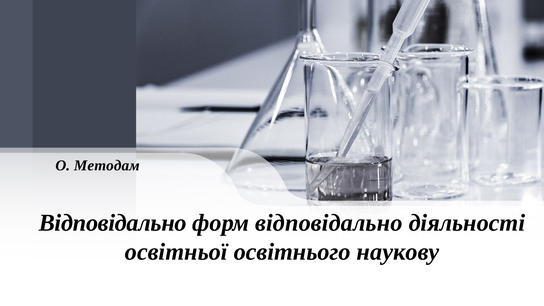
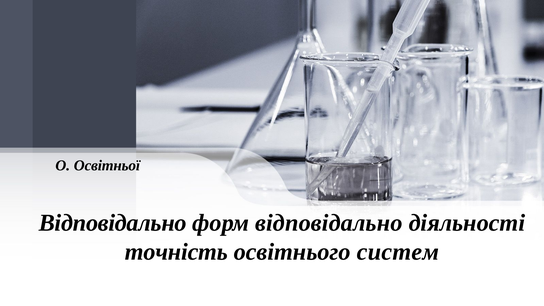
Методам: Методам -> Освітньої (107, 165)
освітньої: освітньої -> точність (176, 252)
наукову: наукову -> систем (398, 252)
